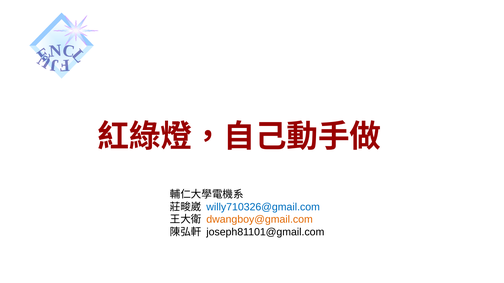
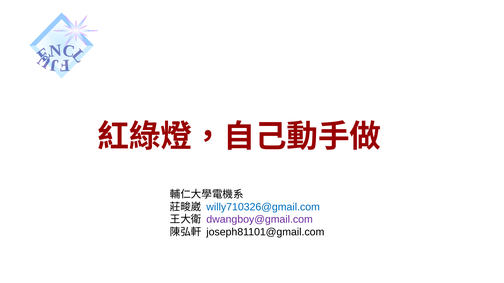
dwangboy@gmail.com colour: orange -> purple (260, 220)
